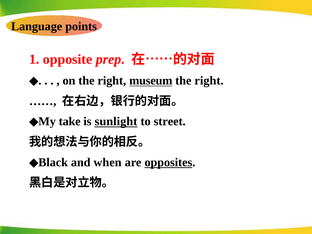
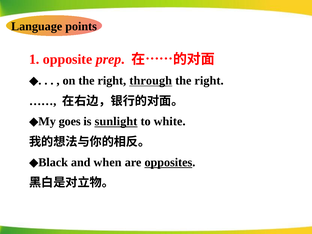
museum: museum -> through (151, 81)
take: take -> goes (70, 121)
street: street -> white (170, 121)
